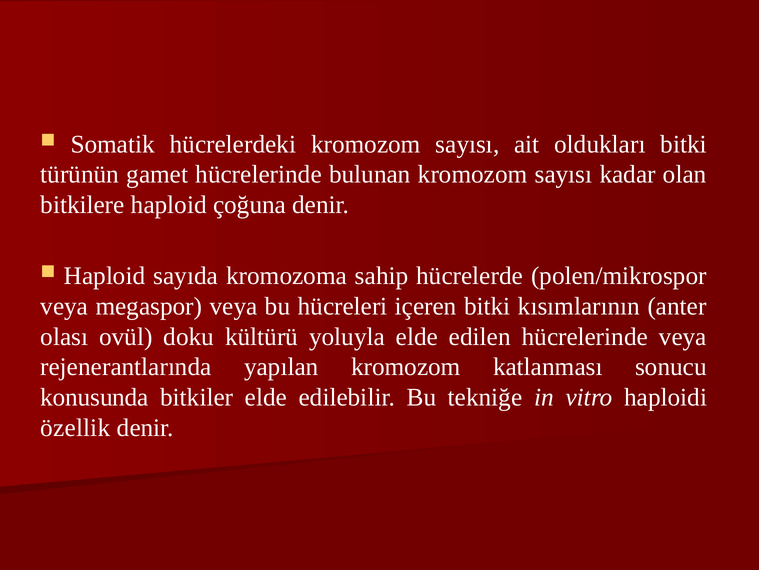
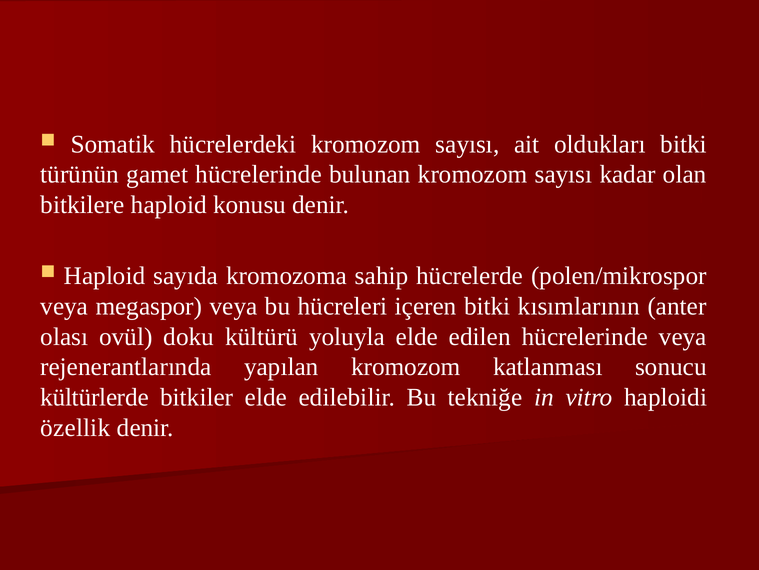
çoğuna: çoğuna -> konusu (250, 205)
konusunda: konusunda -> kültürlerde (95, 397)
